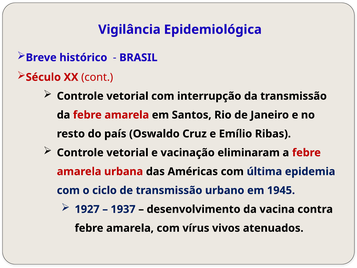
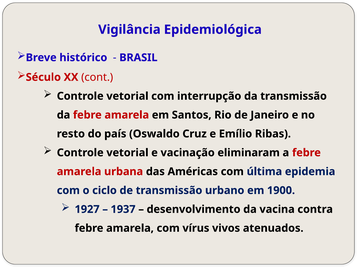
1945: 1945 -> 1900 (281, 190)
